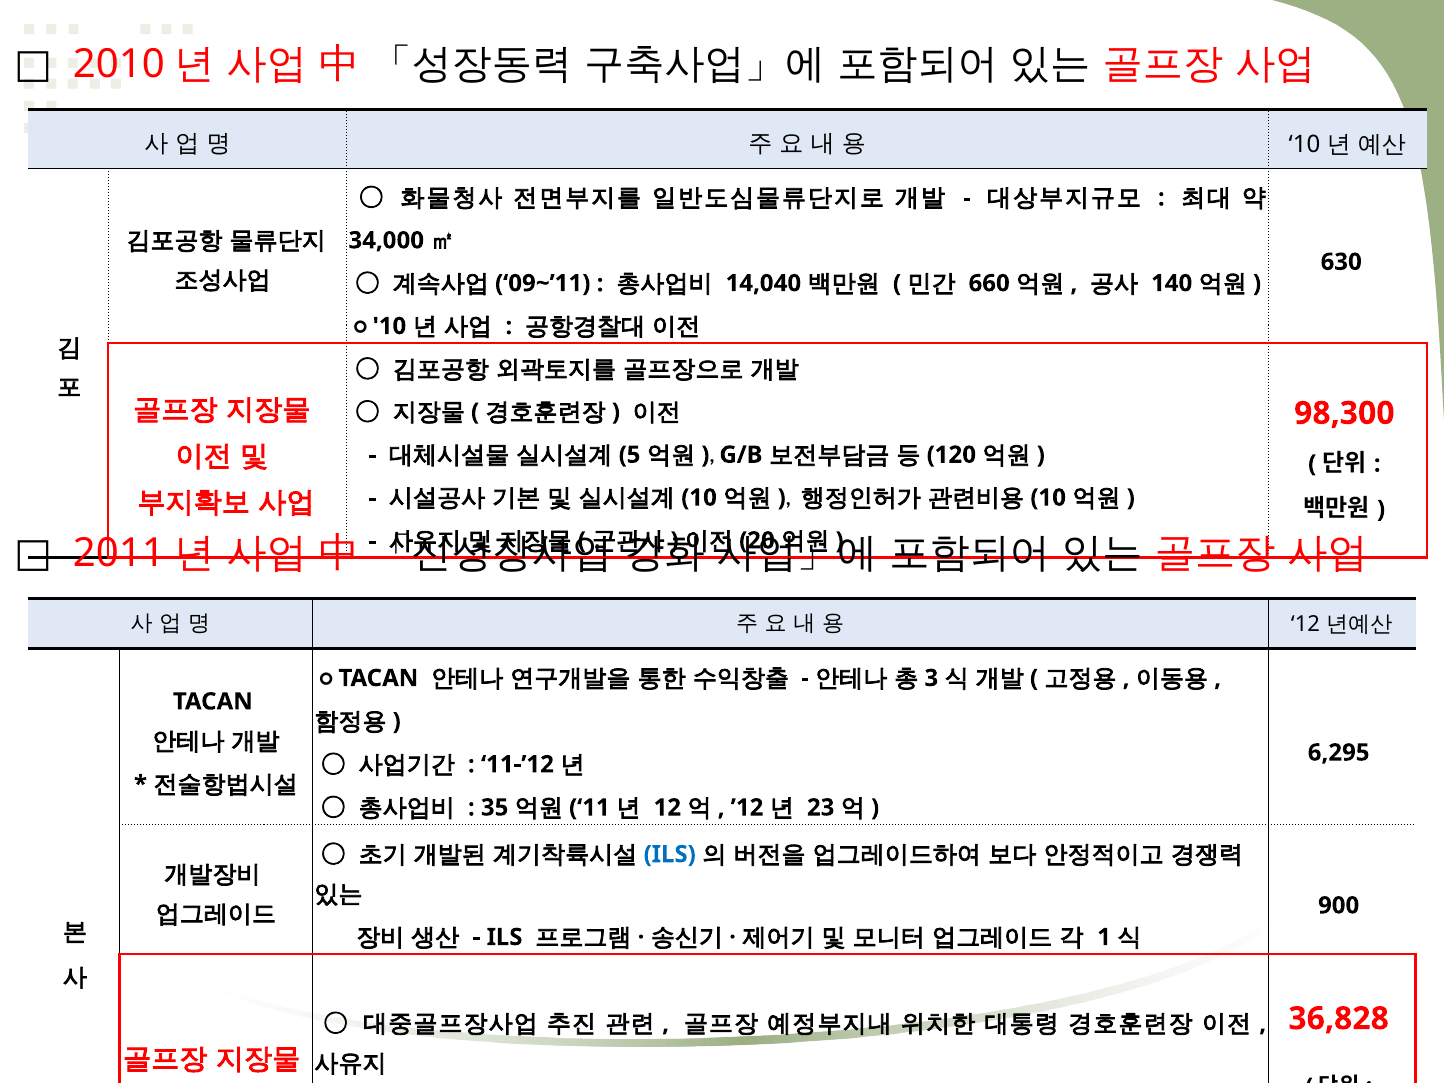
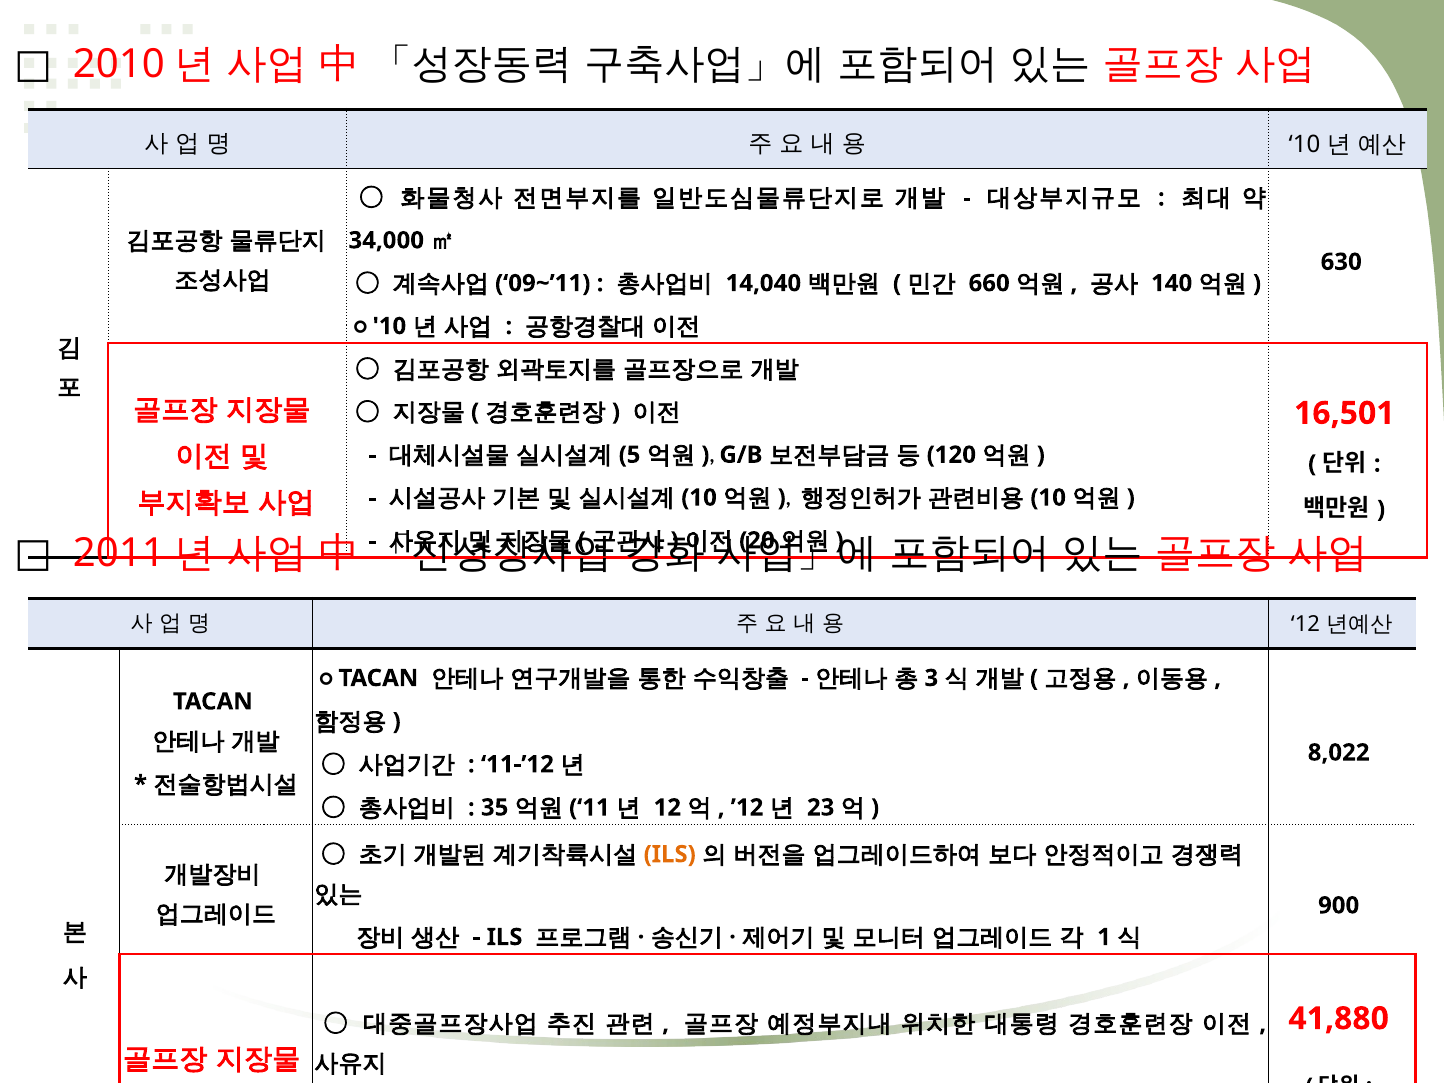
98,300: 98,300 -> 16,501 (1344, 413)
6,295: 6,295 -> 8,022 (1339, 753)
ILS colour: blue -> orange (670, 854)
36,828: 36,828 -> 41,880 (1339, 1019)
